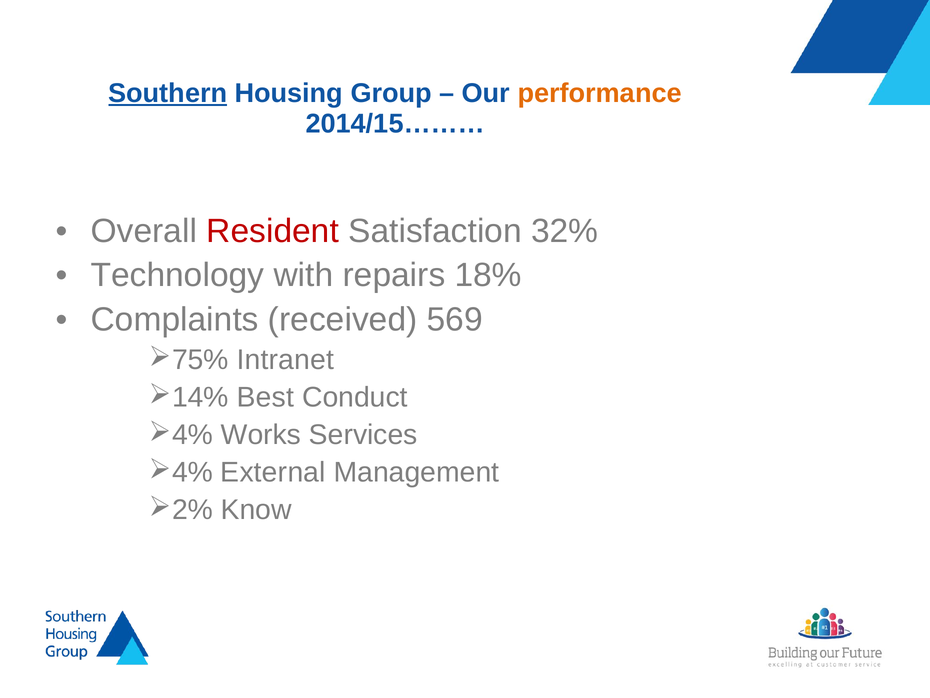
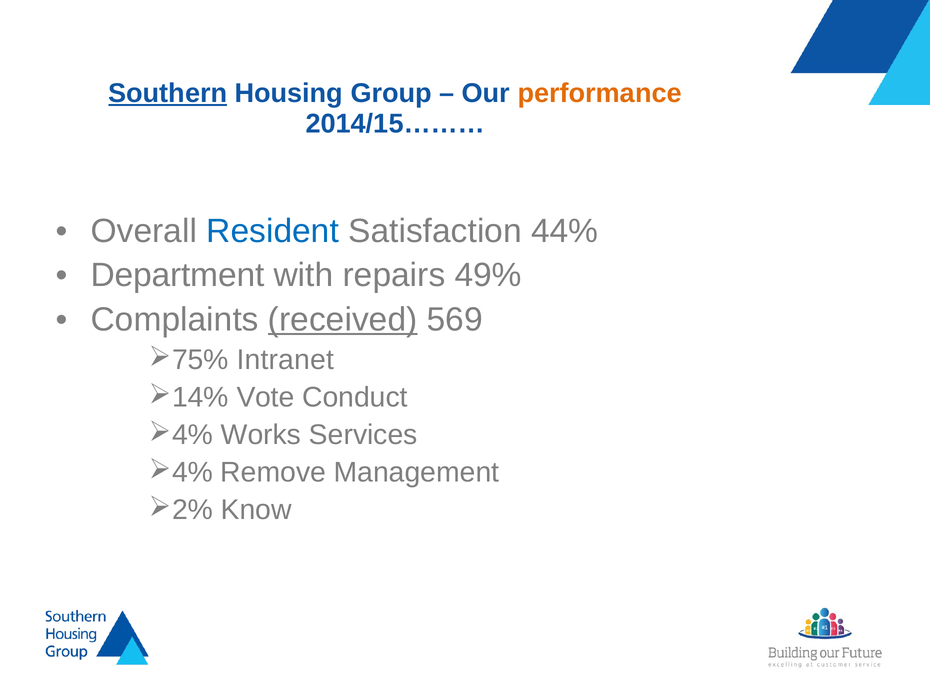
Resident colour: red -> blue (273, 231)
32%: 32% -> 44% (565, 231)
Technology: Technology -> Department (178, 275)
18%: 18% -> 49% (488, 275)
received underline: none -> present (343, 319)
Best: Best -> Vote (266, 397)
External: External -> Remove (273, 472)
